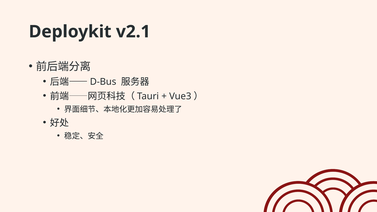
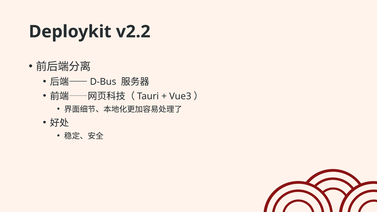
v2.1: v2.1 -> v2.2 (133, 32)
